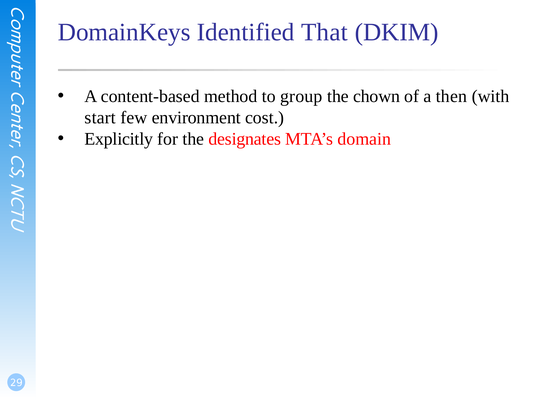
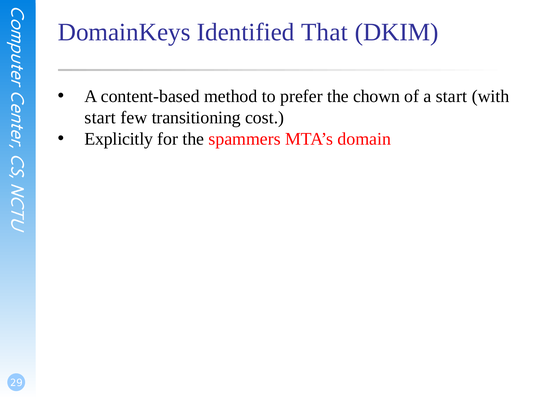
group: group -> prefer (301, 96)
a then: then -> start (451, 96)
environment: environment -> transitioning (196, 118)
designates: designates -> spammers (245, 139)
